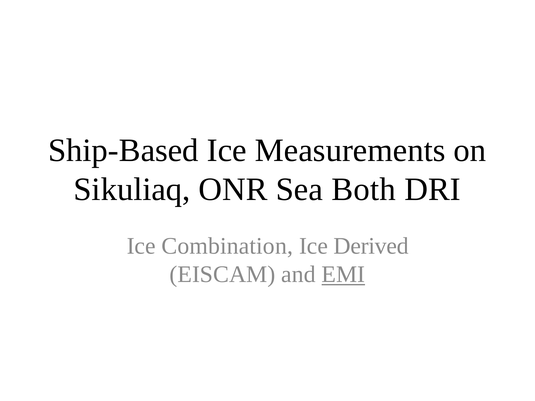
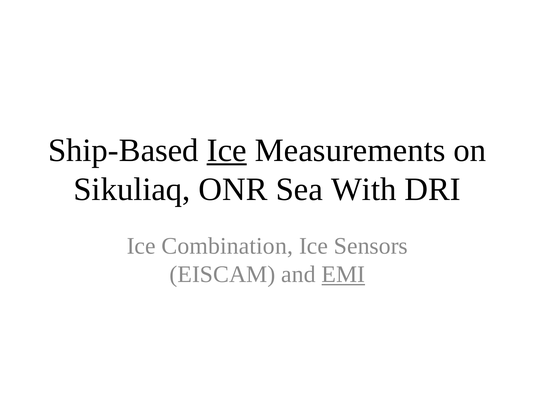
Ice underline: none -> present (227, 150)
Both: Both -> With (364, 190)
Derived: Derived -> Sensors (371, 246)
